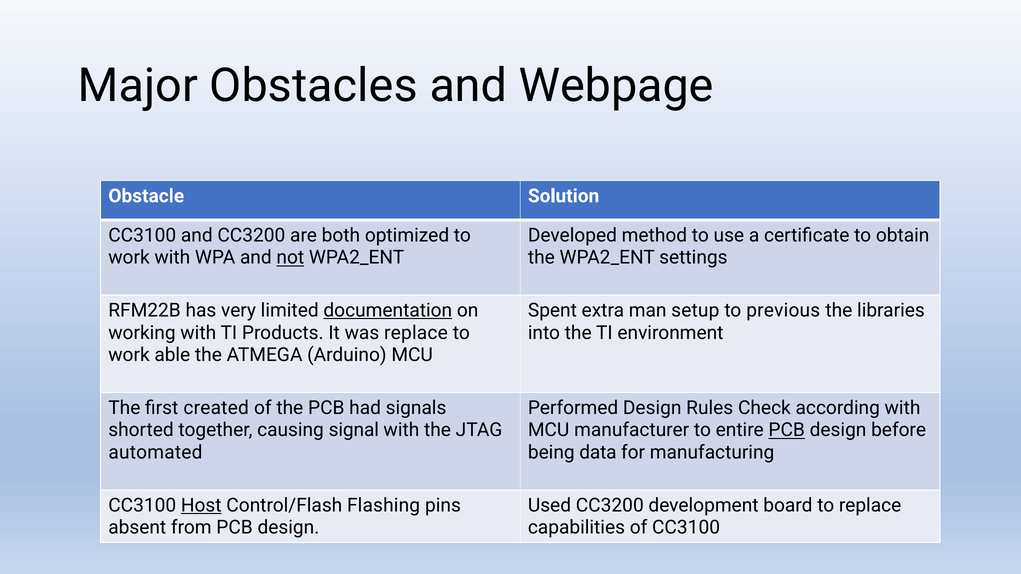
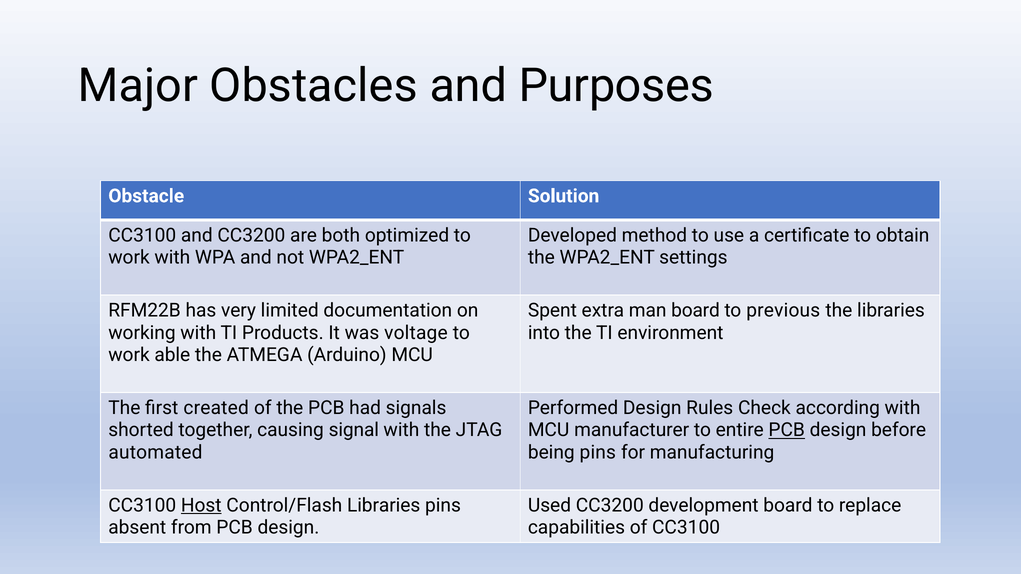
Webpage: Webpage -> Purposes (616, 86)
not underline: present -> none (290, 258)
documentation underline: present -> none (388, 310)
man setup: setup -> board (696, 310)
was replace: replace -> voltage (416, 333)
being data: data -> pins (598, 453)
Control/Flash Flashing: Flashing -> Libraries (384, 505)
